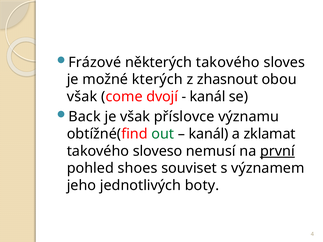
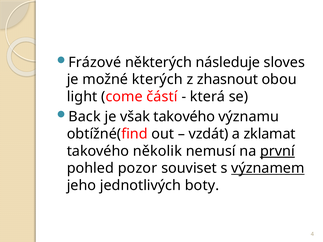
některých takového: takového -> následuje (228, 62)
však: však -> light (82, 97)
dvojí: dvojí -> částí (162, 97)
kanál: kanál -> která (208, 97)
však příslovce: příslovce -> takového (184, 117)
out colour: green -> black (163, 134)
kanál: kanál -> vzdát (209, 134)
sloveso: sloveso -> několik (157, 151)
shoes: shoes -> pozor (137, 168)
významem underline: none -> present (268, 168)
